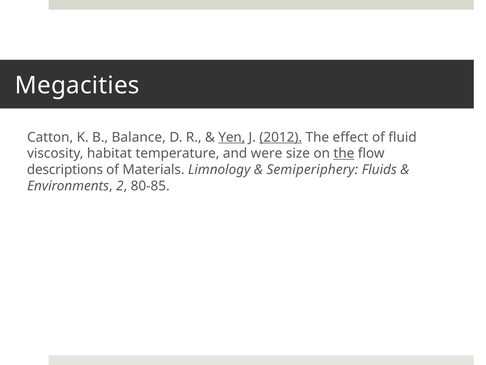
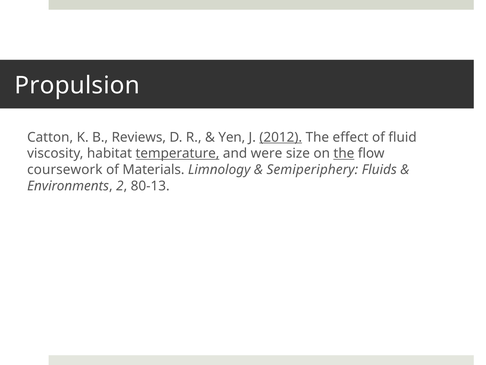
Megacities: Megacities -> Propulsion (77, 85)
Balance: Balance -> Reviews (139, 137)
Yen underline: present -> none (232, 137)
temperature underline: none -> present (178, 153)
descriptions: descriptions -> coursework (65, 169)
80-85: 80-85 -> 80-13 (150, 186)
